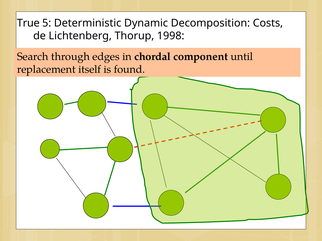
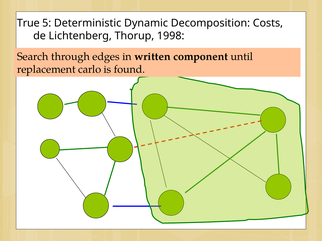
chordal: chordal -> written (152, 57)
itself: itself -> carlo (90, 70)
